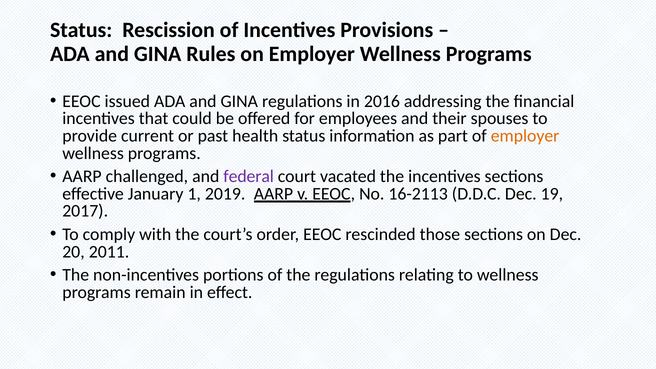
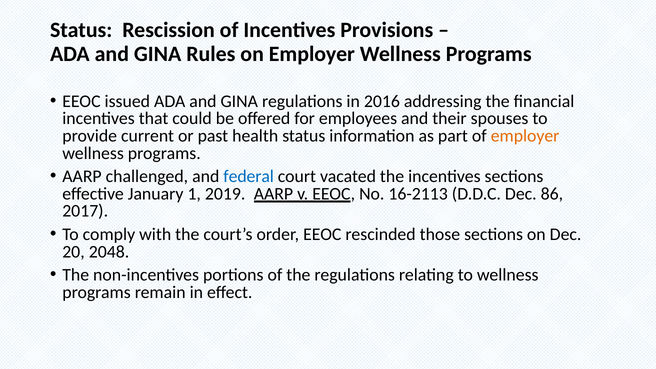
federal colour: purple -> blue (249, 177)
19: 19 -> 86 (552, 194)
2011: 2011 -> 2048 (109, 252)
